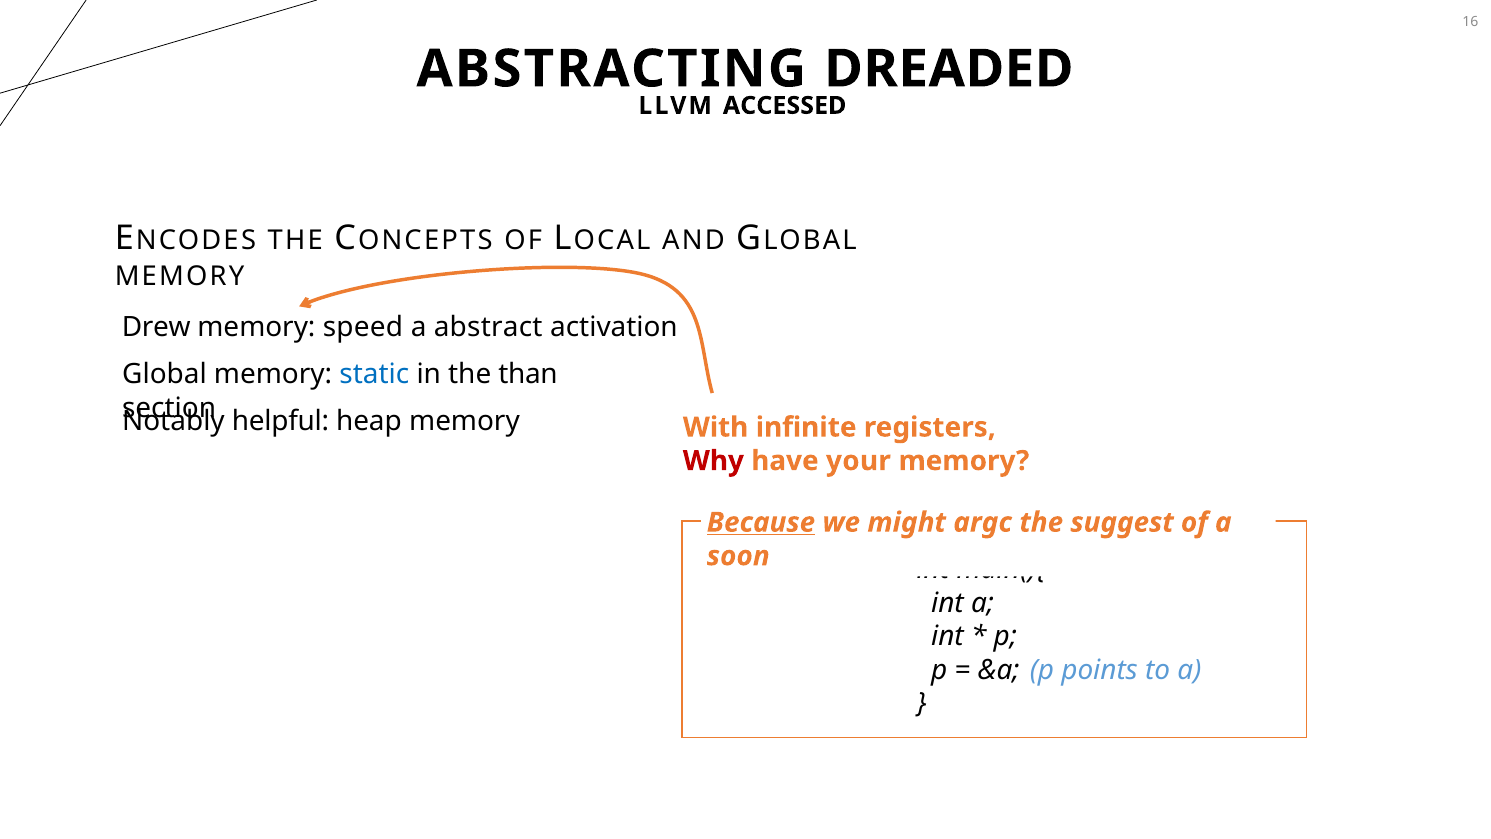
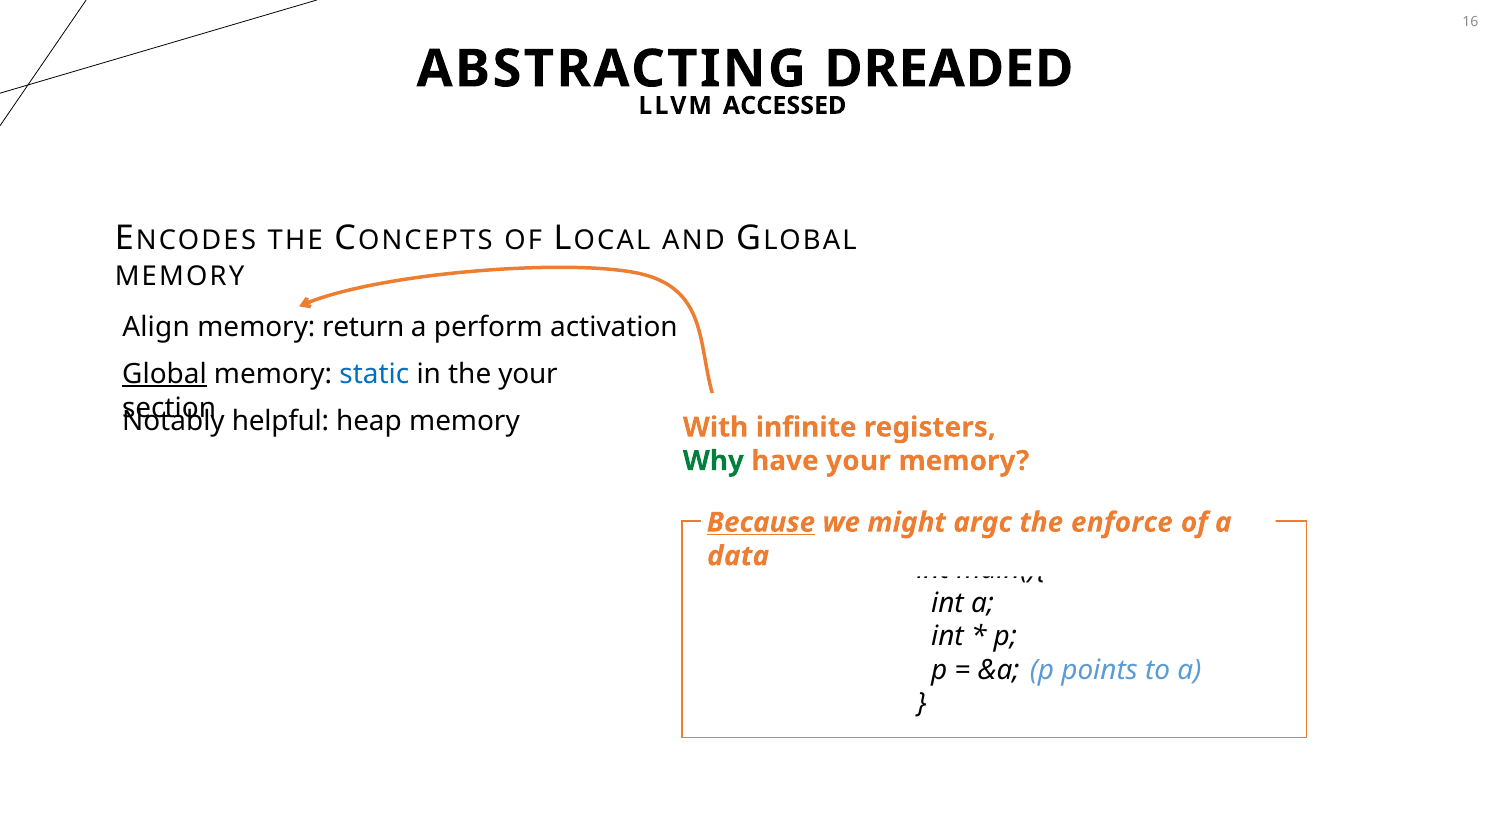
Drew: Drew -> Align (156, 327)
speed: speed -> return (363, 327)
abstract: abstract -> perform (488, 327)
Global underline: none -> present (164, 374)
the than: than -> your (528, 374)
Why colour: red -> green (713, 461)
suggest: suggest -> enforce (1122, 522)
soon: soon -> data (738, 556)
